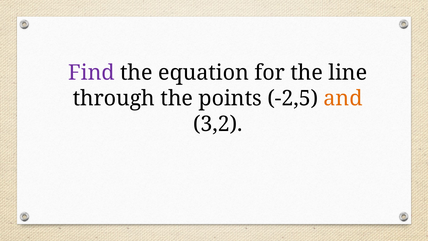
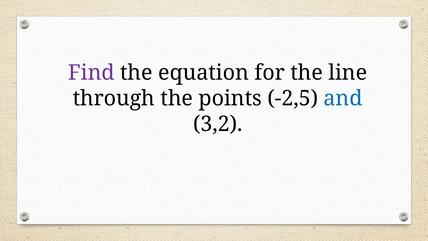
and colour: orange -> blue (343, 98)
